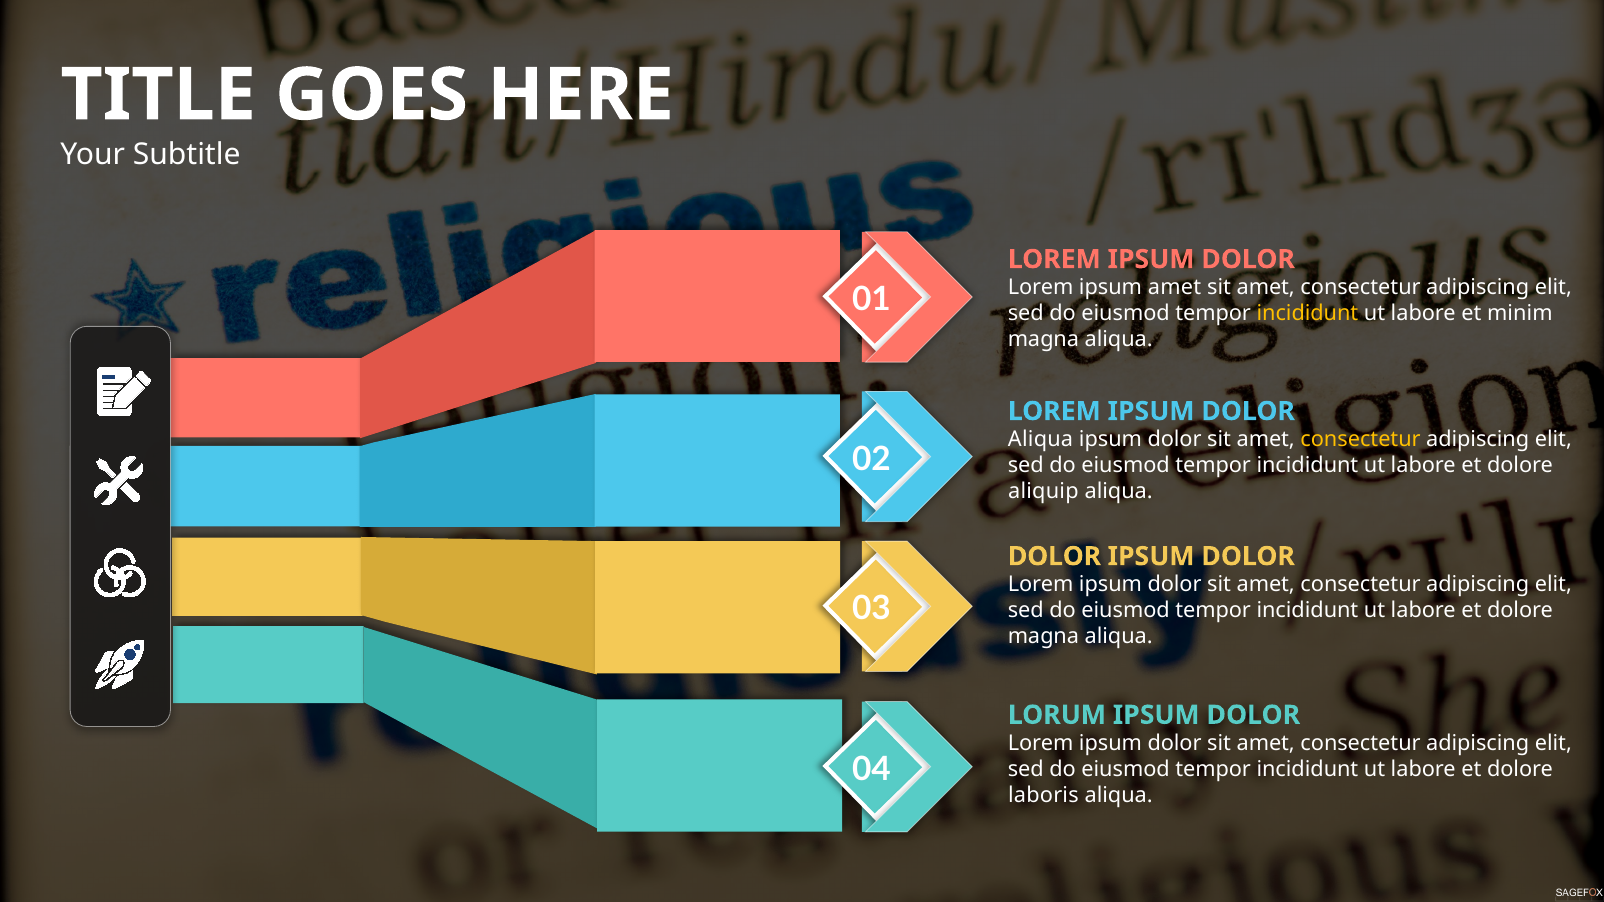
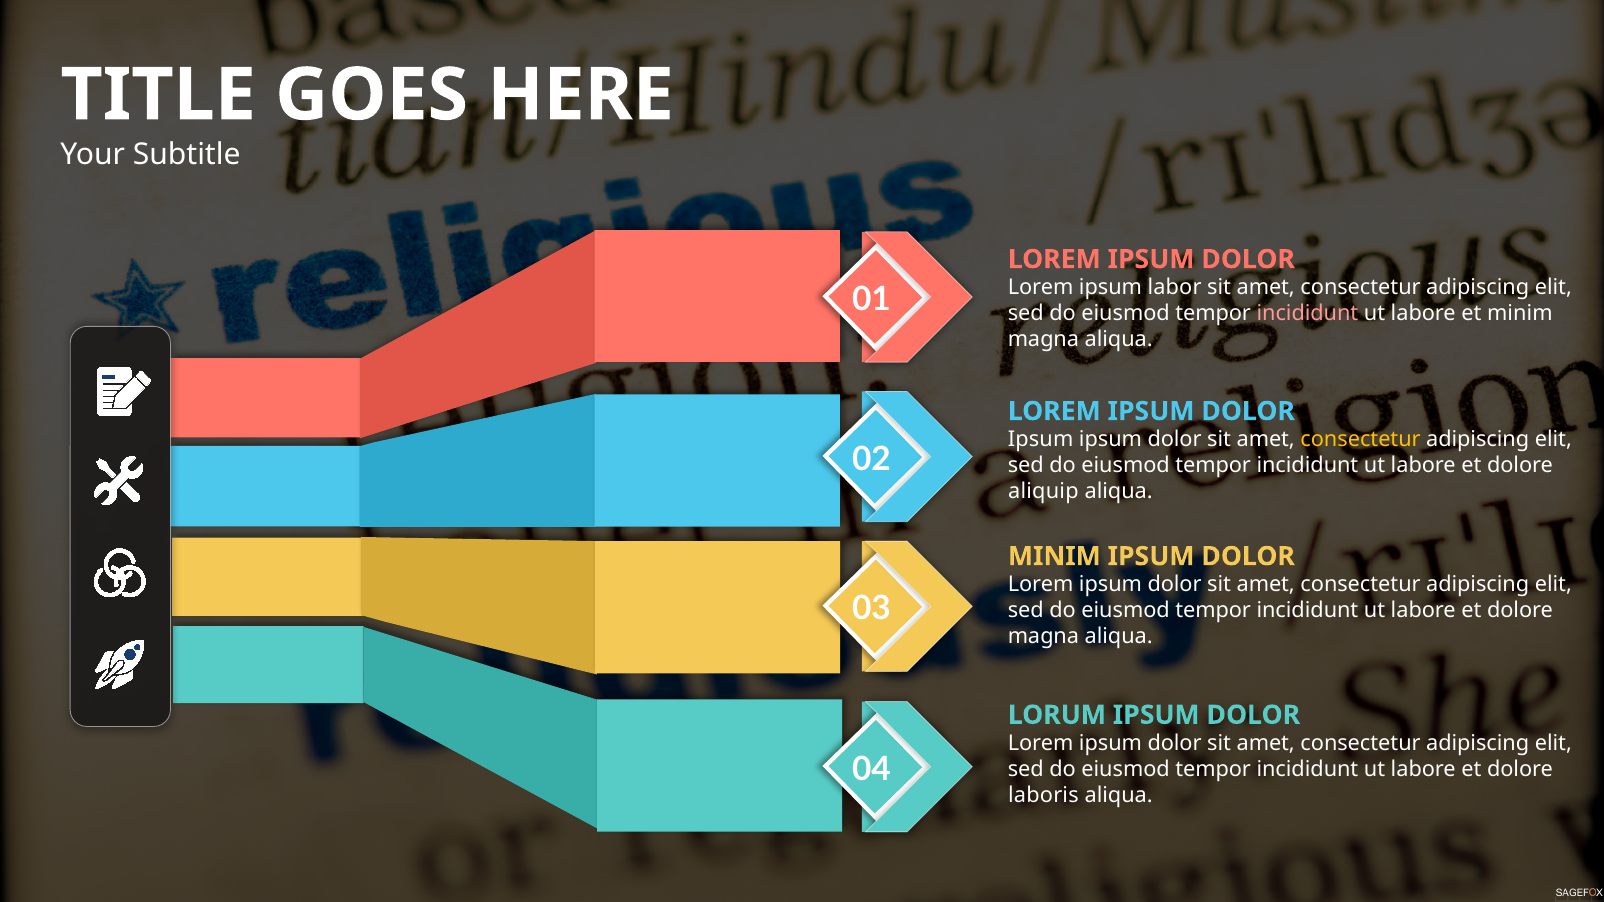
ipsum amet: amet -> labor (1175, 287)
incididunt colour: yellow -> pink (1307, 313)
Aliqua: Aliqua -> Ipsum (1041, 439)
DOLOR: DOLOR -> MINIM (1054, 557)
